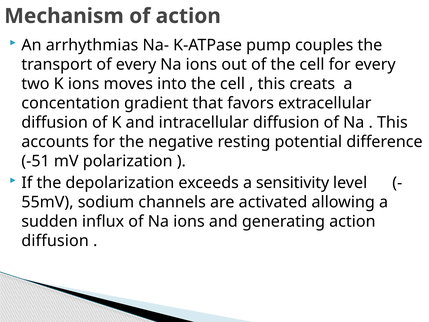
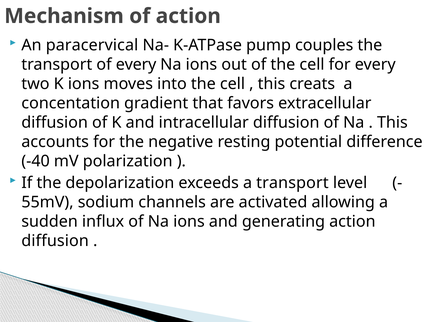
arrhythmias: arrhythmias -> paracervical (92, 45)
-51: -51 -> -40 (36, 161)
a sensitivity: sensitivity -> transport (292, 183)
